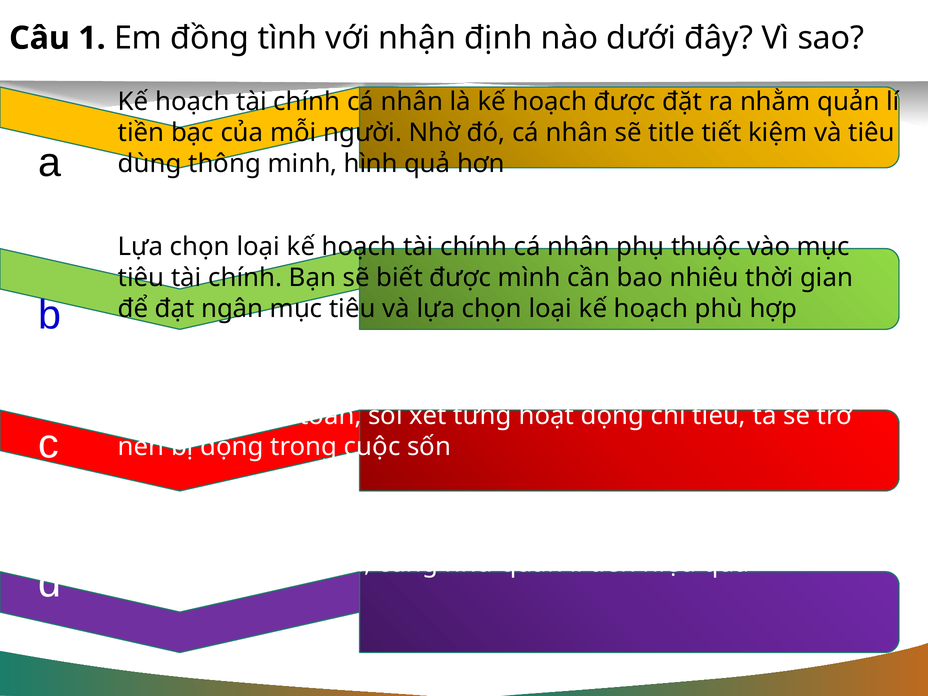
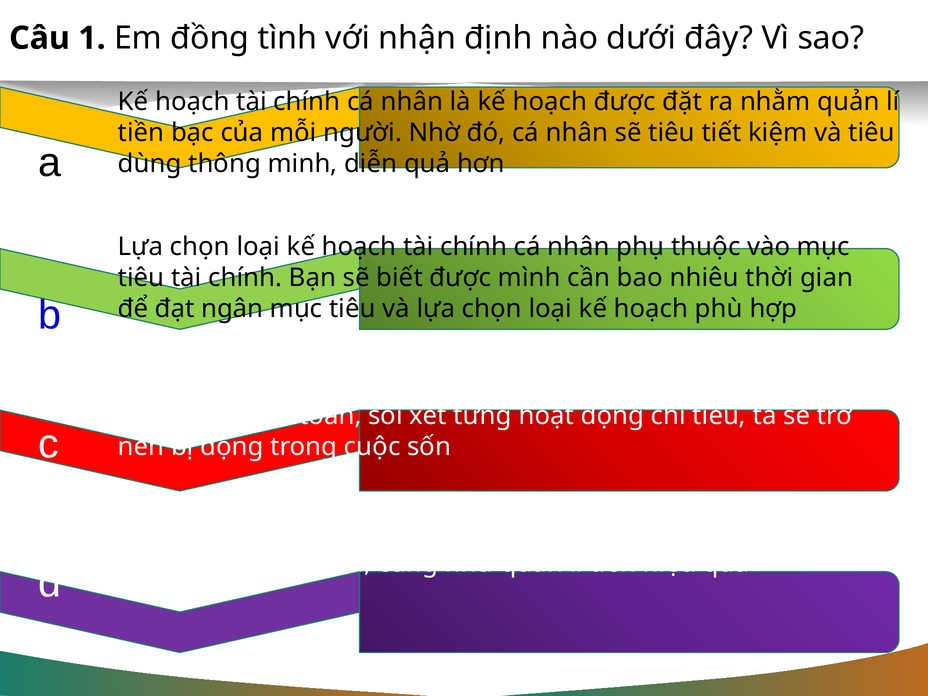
sẽ title: title -> tiêu (672, 133)
hình: hình -> diễn (371, 163)
